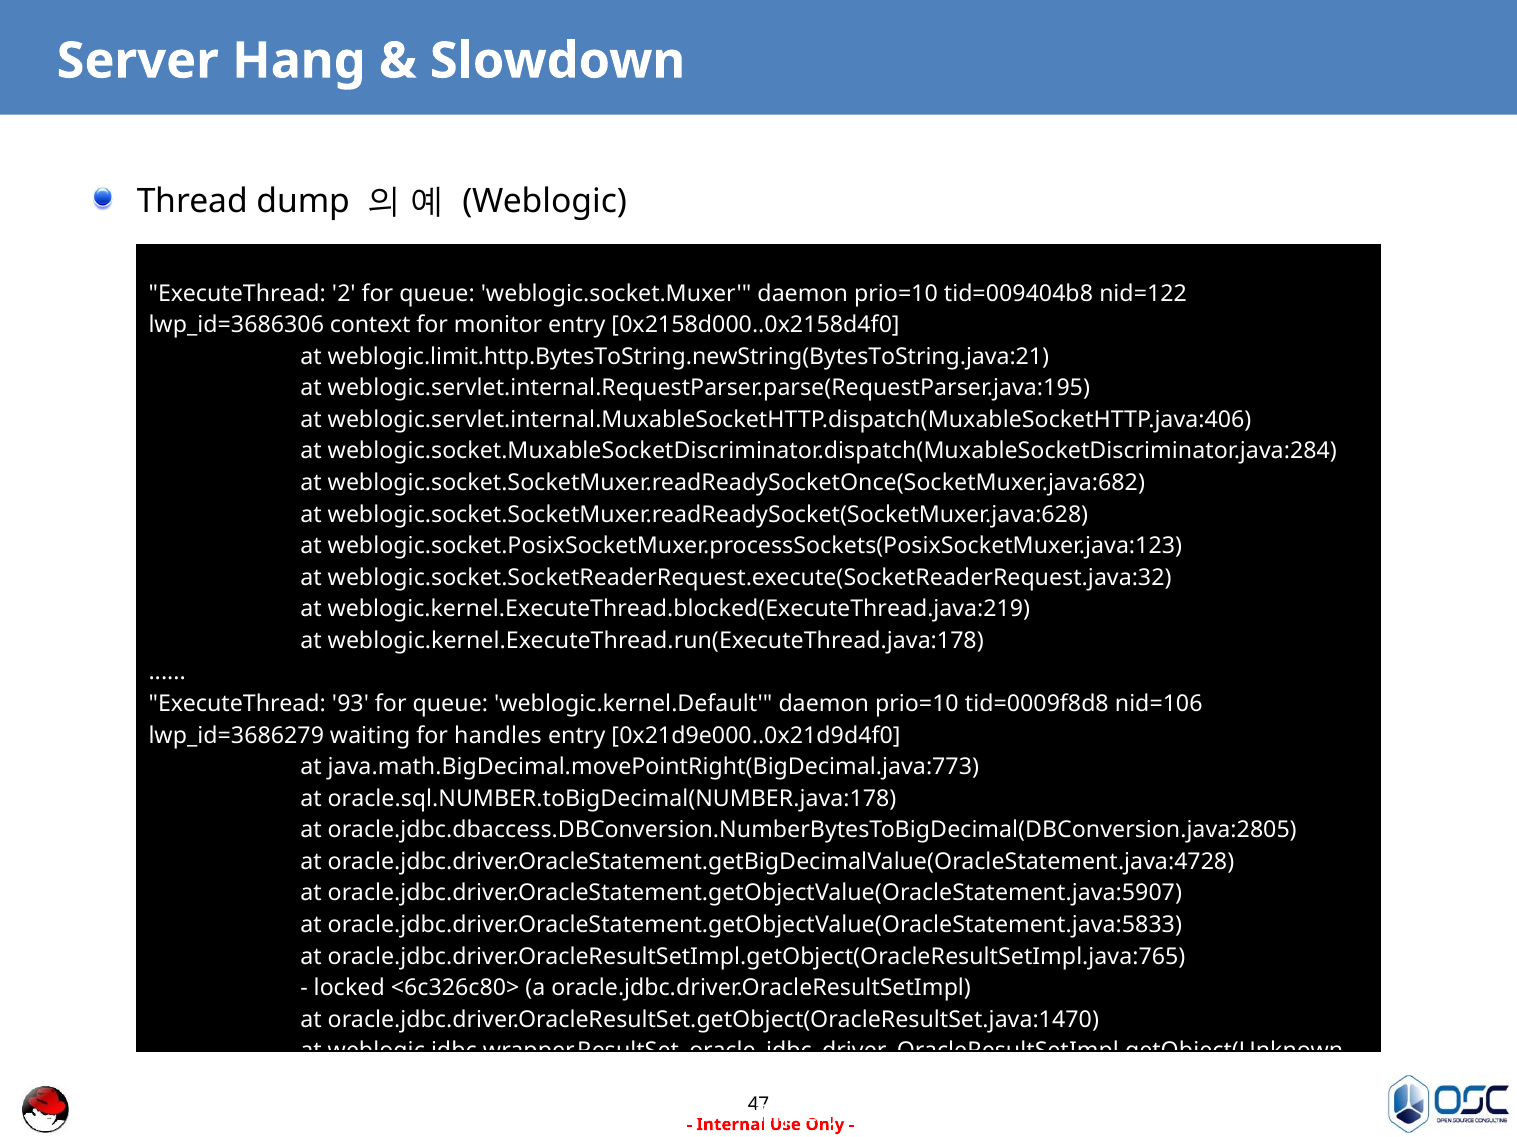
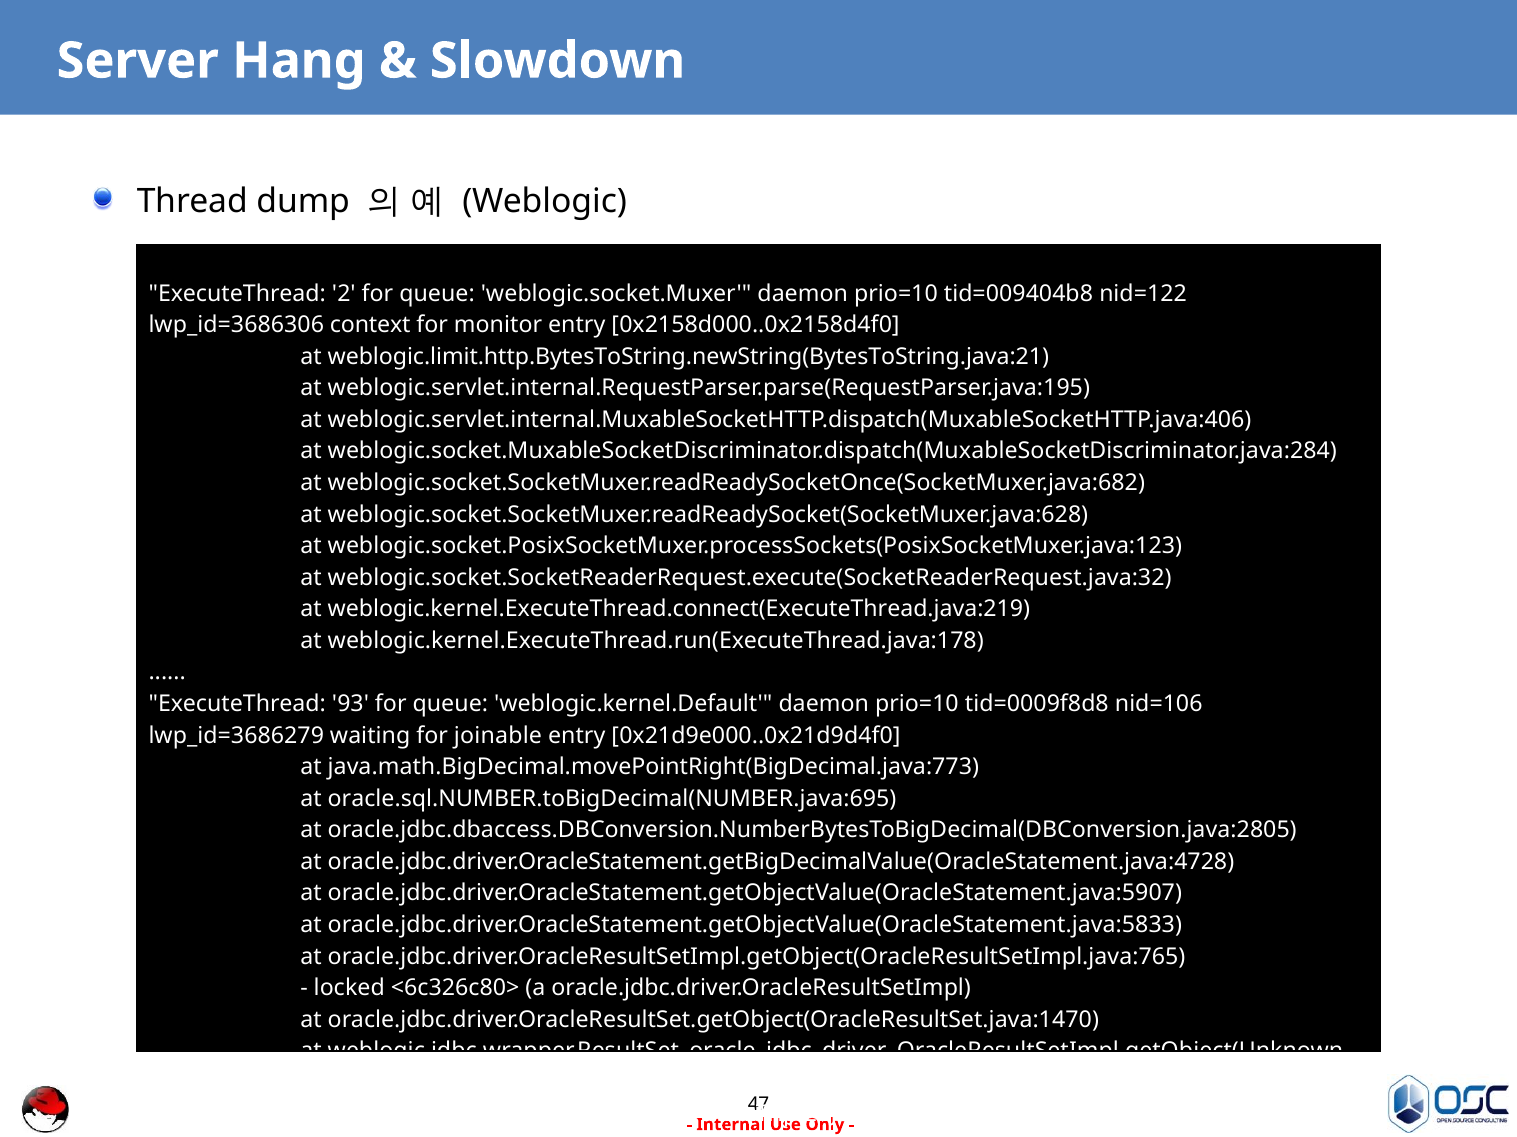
weblogic.kernel.ExecuteThread.blocked(ExecuteThread.java:219: weblogic.kernel.ExecuteThread.blocked(ExecuteThread.java:219 -> weblogic.kernel.ExecuteThread.connect(ExecuteThread.java:219 (679, 610)
handles: handles -> joinable (498, 736)
oracle.sql.NUMBER.toBigDecimal(NUMBER.java:178: oracle.sql.NUMBER.toBigDecimal(NUMBER.java:178 -> oracle.sql.NUMBER.toBigDecimal(NUMBER.java:695 (612, 799)
